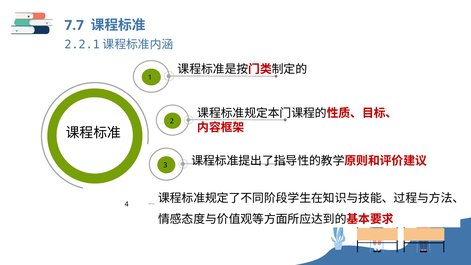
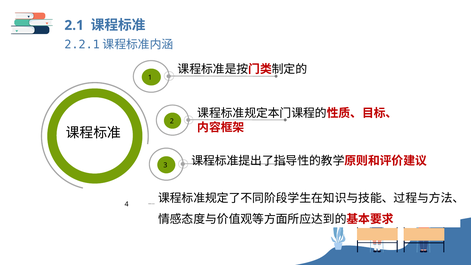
7.7: 7.7 -> 2.1 (74, 25)
